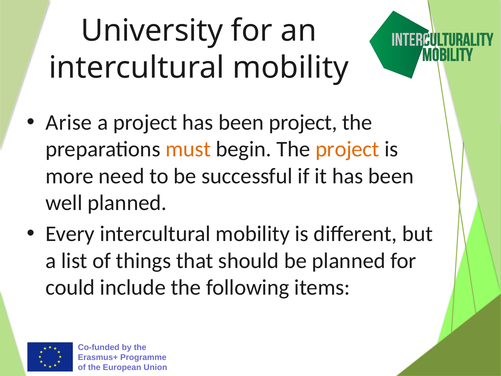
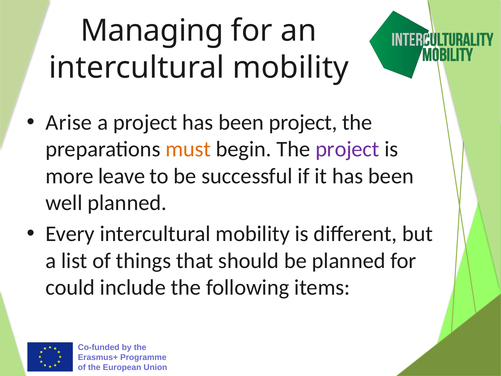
University: University -> Managing (152, 31)
project colour: orange -> purple (347, 149)
need: need -> leave (122, 176)
